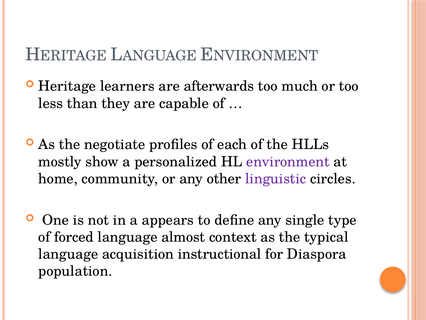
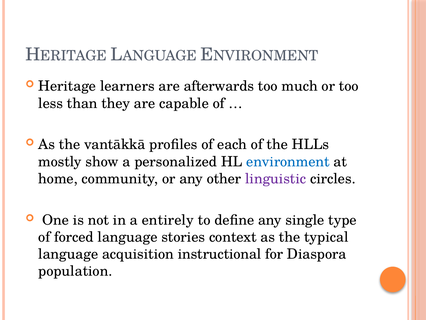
negotiate: negotiate -> vantākkā (115, 144)
environment colour: purple -> blue (288, 161)
appears: appears -> entirely (168, 220)
almost: almost -> stories (183, 237)
